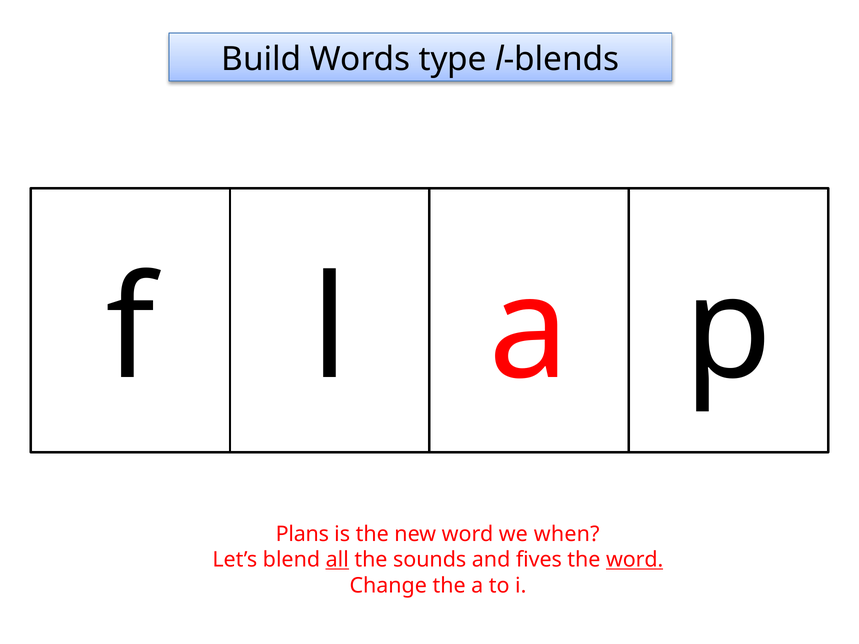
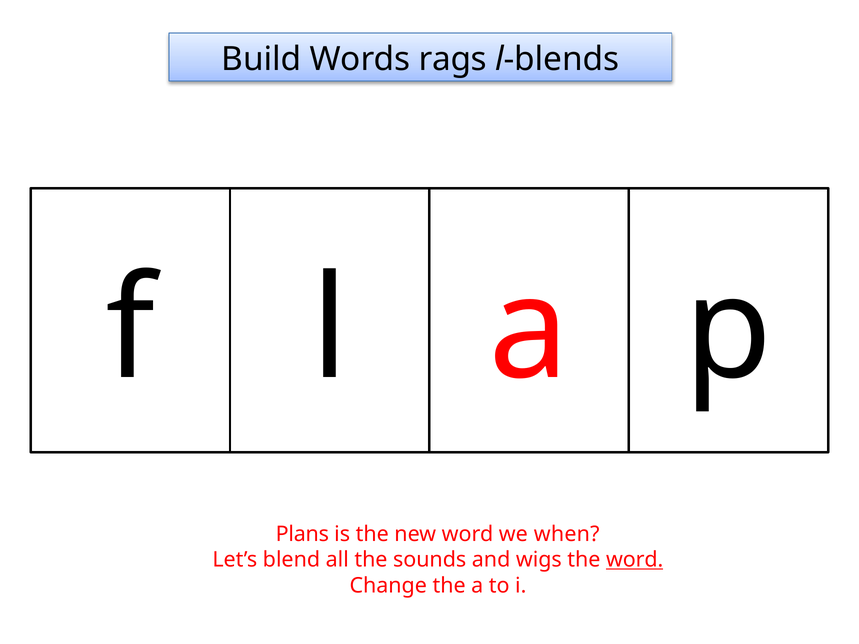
type: type -> rags (453, 59)
all underline: present -> none (337, 560)
fives: fives -> wigs (539, 560)
